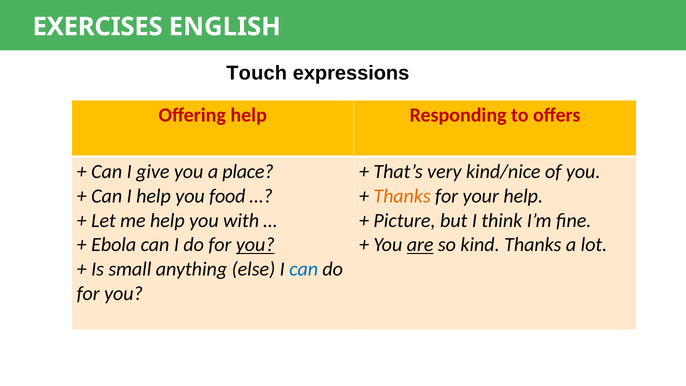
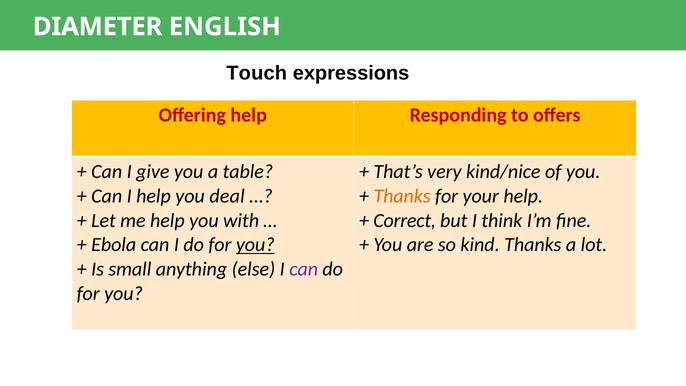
EXERCISES: EXERCISES -> DIAMETER (98, 27)
place: place -> table (248, 171)
food: food -> deal (227, 196)
Picture: Picture -> Correct (405, 220)
are underline: present -> none (420, 245)
can colour: blue -> purple (304, 269)
